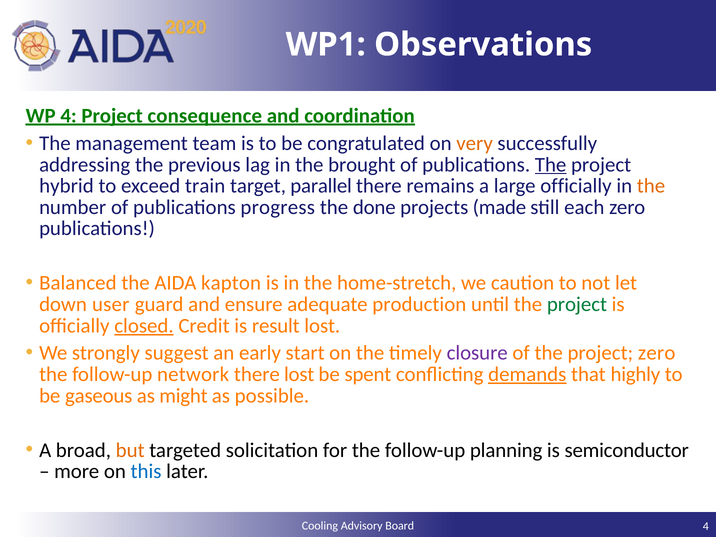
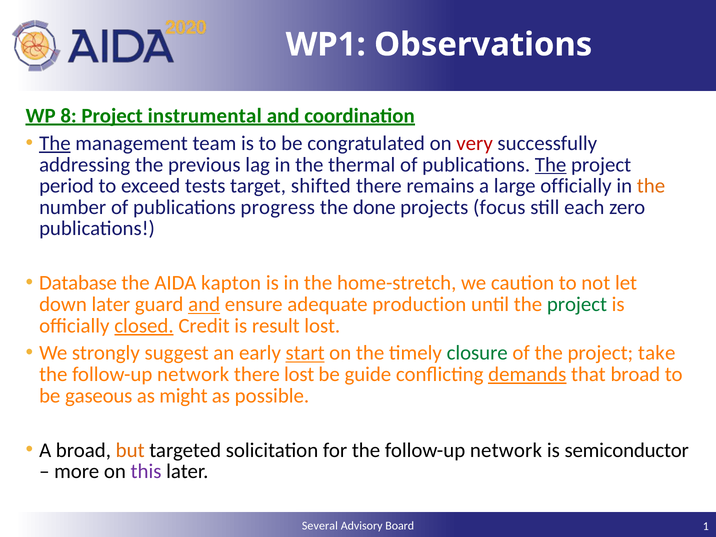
WP 4: 4 -> 8 (69, 116)
consequence: consequence -> instrumental (205, 116)
The underline: none -> present (55, 143)
very colour: orange -> red (475, 143)
brought: brought -> thermal (362, 165)
hybrid: hybrid -> period (67, 186)
train: train -> tests (205, 186)
parallel: parallel -> shifted (321, 186)
made: made -> focus (499, 207)
Balanced: Balanced -> Database (78, 283)
down user: user -> later (111, 304)
and underline: none -> present (204, 304)
start underline: none -> present (305, 353)
closure colour: purple -> green (477, 353)
project zero: zero -> take (657, 353)
spent: spent -> guide (368, 374)
that highly: highly -> broad (635, 374)
for the follow-up planning: planning -> network (506, 450)
this colour: blue -> purple (146, 471)
Cooling: Cooling -> Several (320, 526)
Board 4: 4 -> 1 (706, 526)
